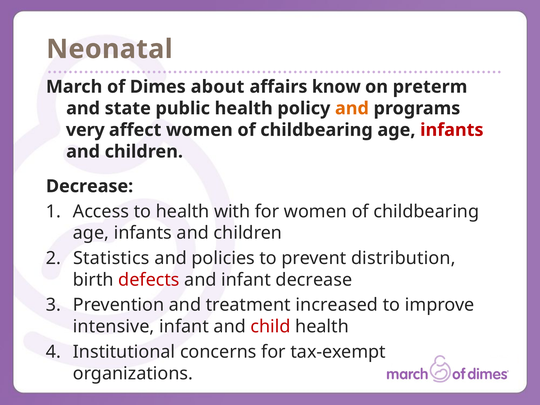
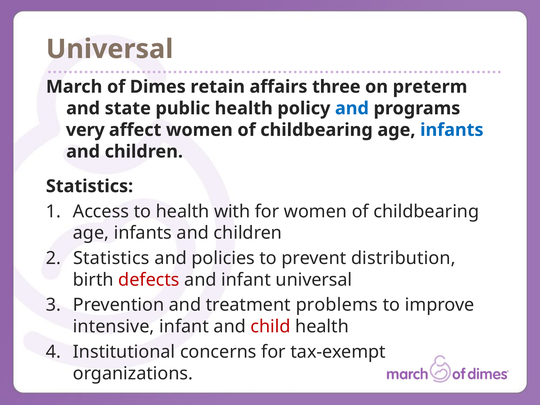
Neonatal: Neonatal -> Universal (110, 49)
about: about -> retain (218, 87)
know: know -> three (336, 87)
and colour: orange -> blue (352, 108)
infants colour: red -> blue (452, 130)
Decrease: Decrease -> Statistics (90, 186)
infant decrease: decrease -> universal (314, 280)
increased: increased -> problems (337, 305)
